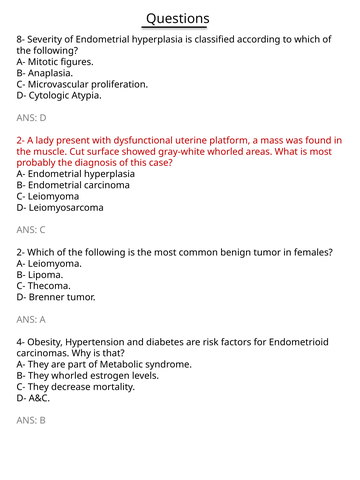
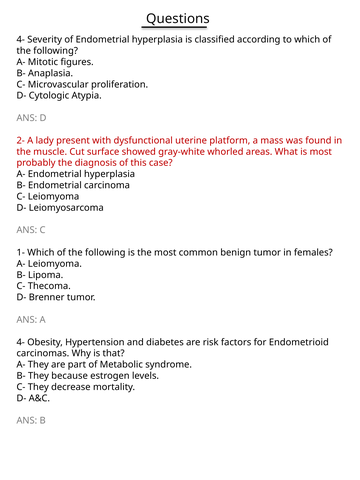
8-: 8- -> 4- (21, 40)
2-: 2- -> 1- (21, 253)
They whorled: whorled -> because (70, 376)
